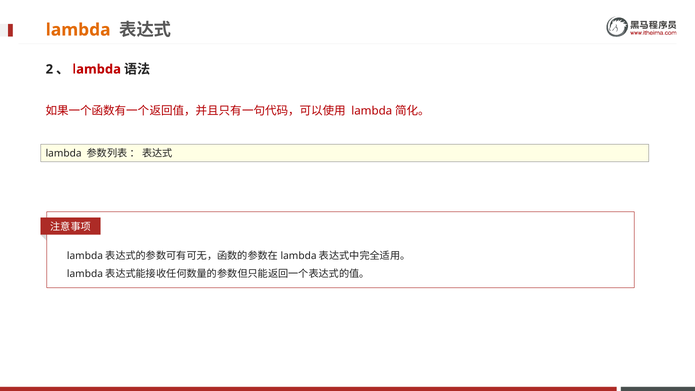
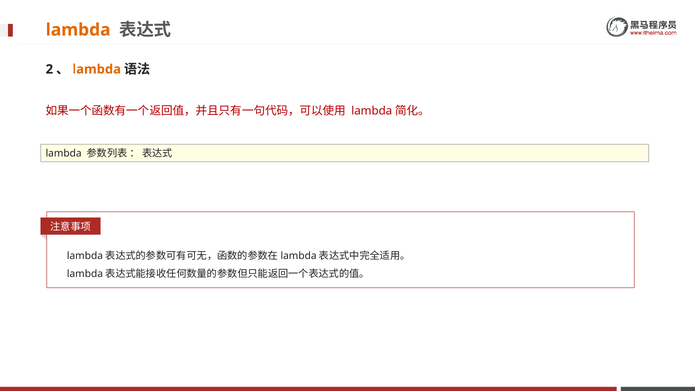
lambda colour: red -> orange (97, 69)
